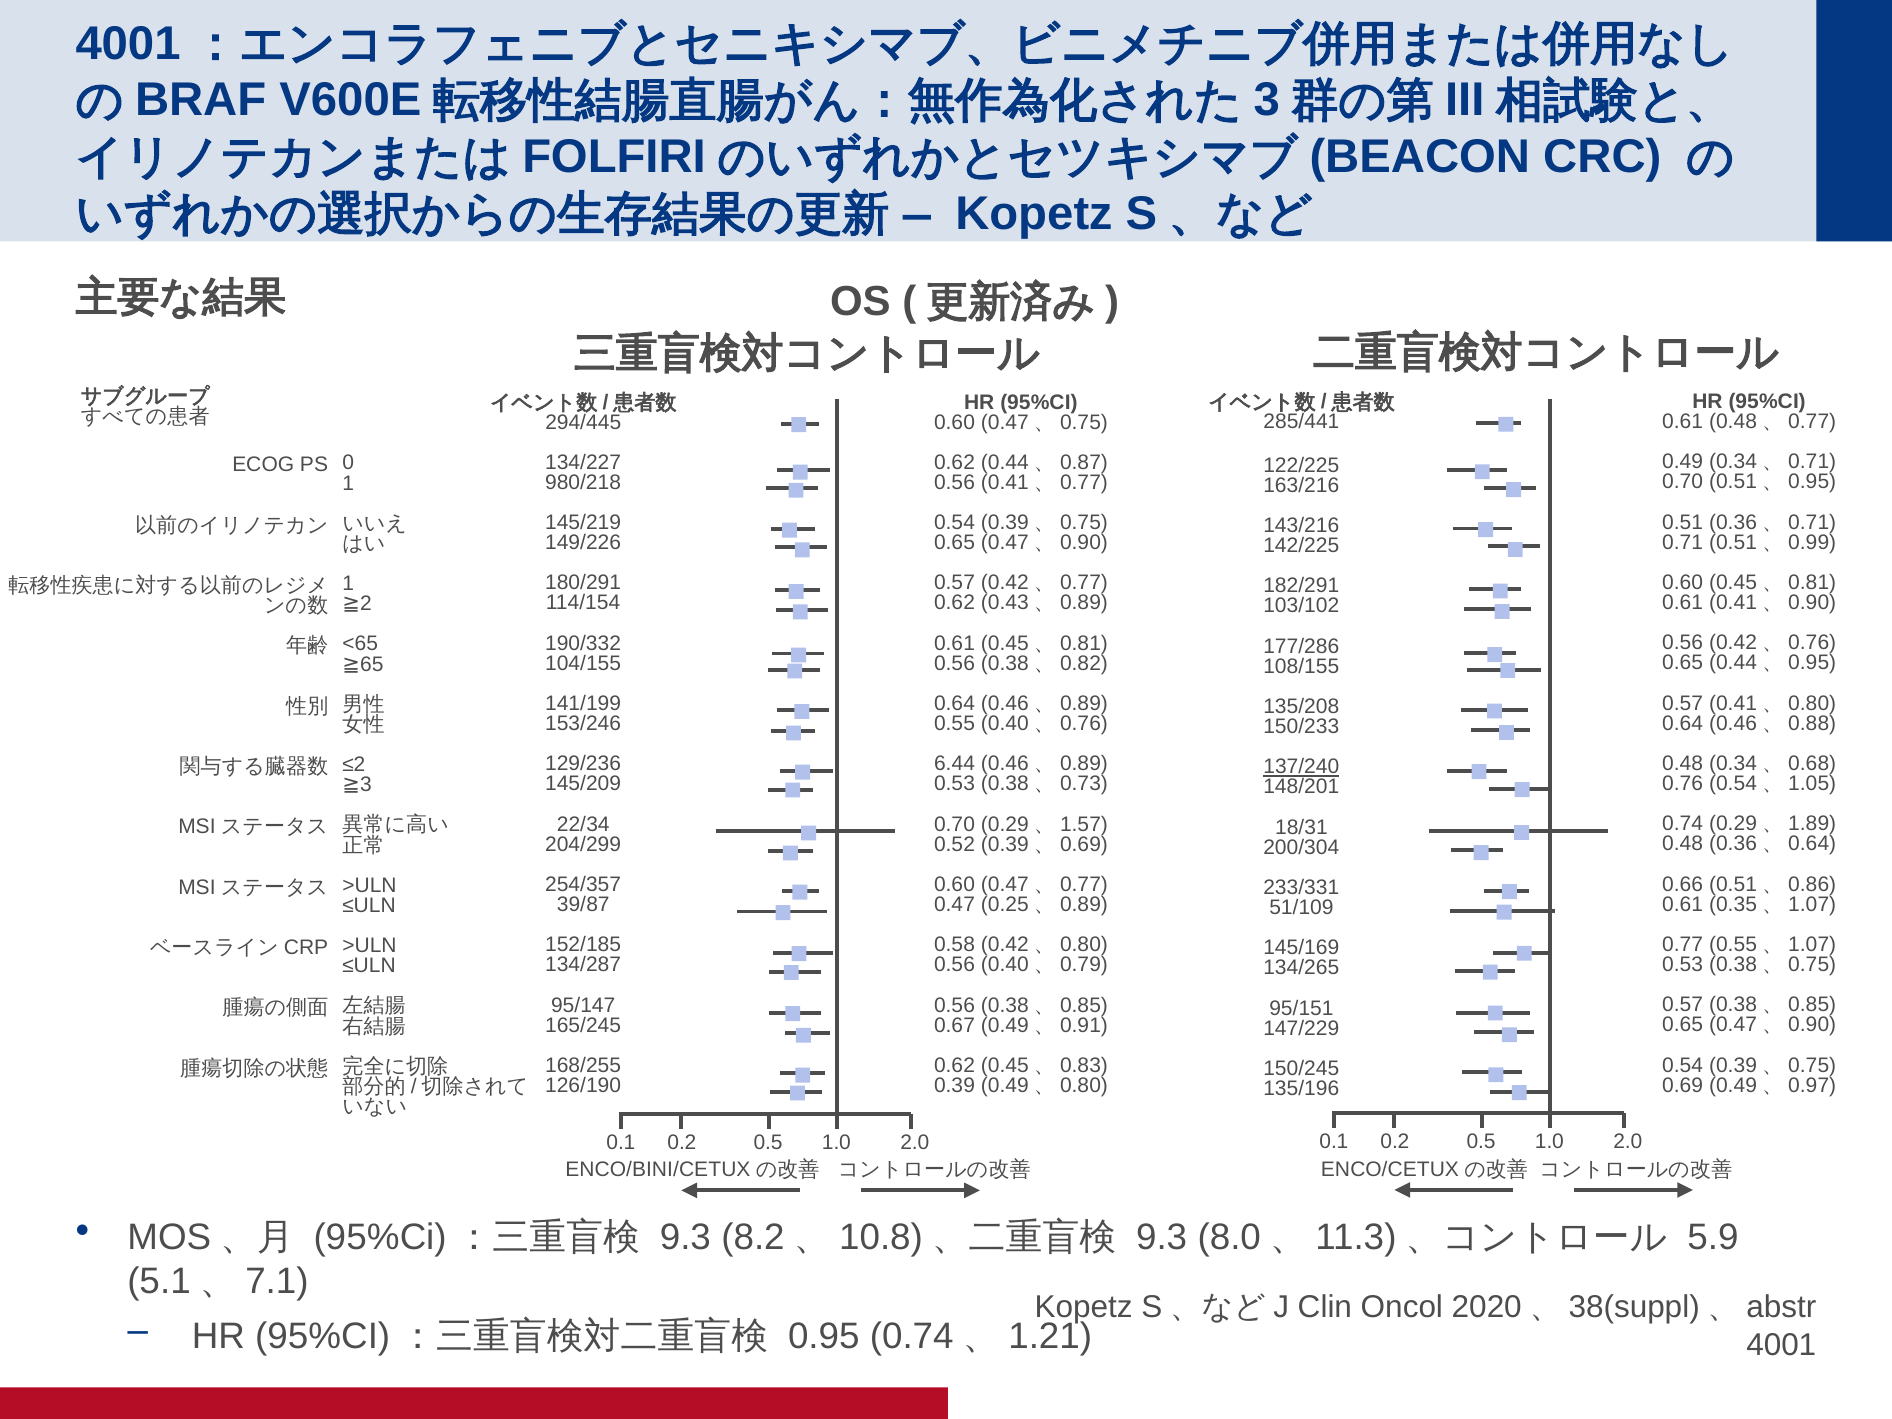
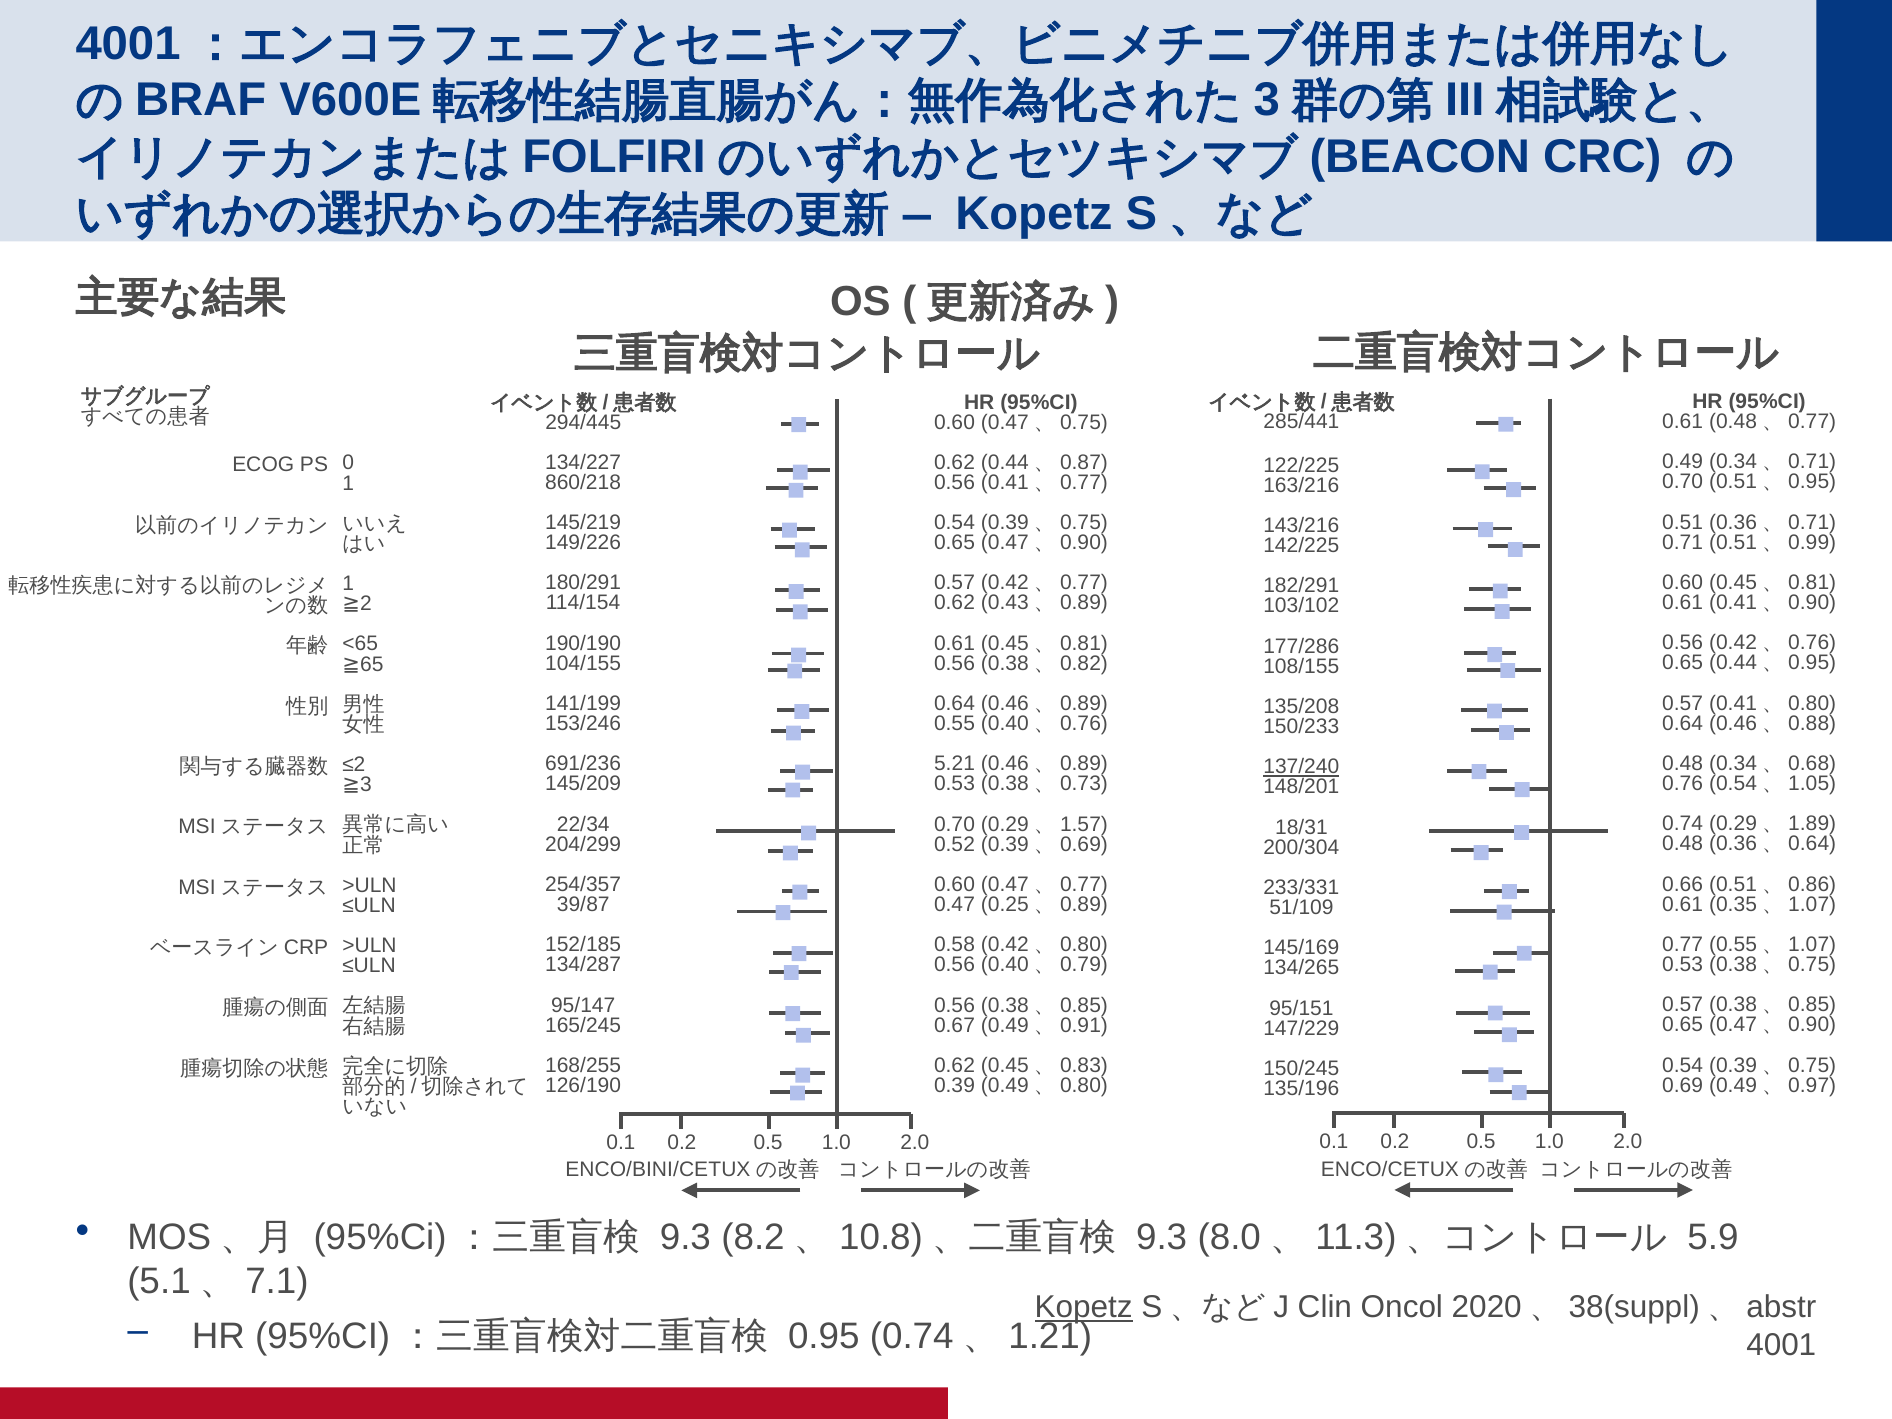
980/218: 980/218 -> 860/218 (583, 482)
190/332: 190/332 -> 190/190 (583, 643)
129/236: 129/236 -> 691/236 (583, 764)
6.44: 6.44 -> 5.21 (954, 764)
Kopetz underline: none -> present (1084, 1308)
